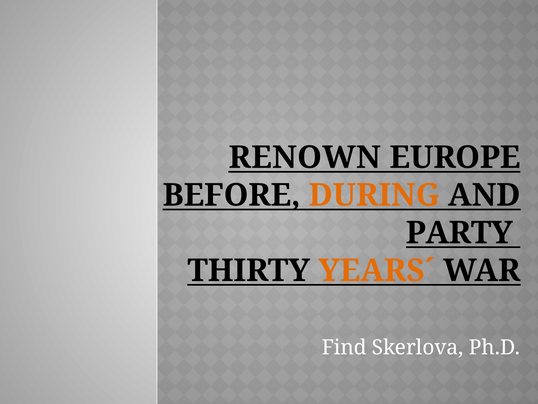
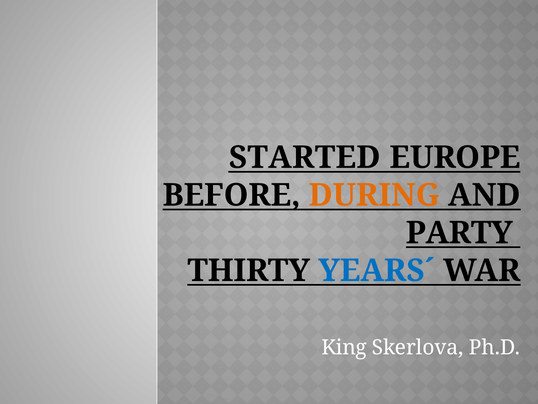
RENOWN: RENOWN -> STARTED (305, 157)
YEARS´ colour: orange -> blue (377, 270)
Find: Find -> King (344, 347)
